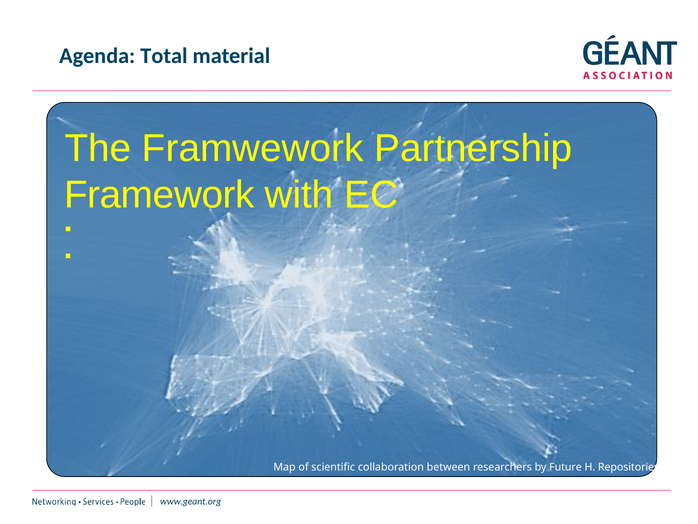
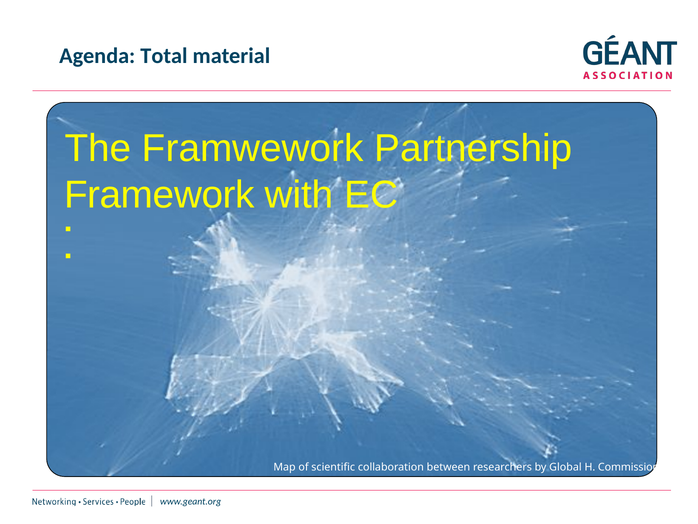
Future: Future -> Global (565, 467)
Repositories: Repositories -> Commission (629, 467)
